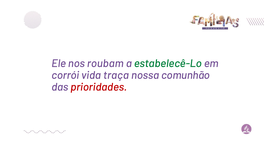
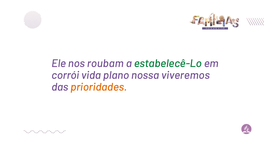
traça: traça -> plano (116, 75)
comunhão: comunhão -> viveremos (186, 75)
prioridades colour: red -> orange (99, 87)
